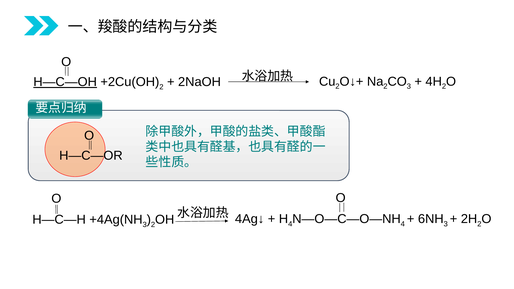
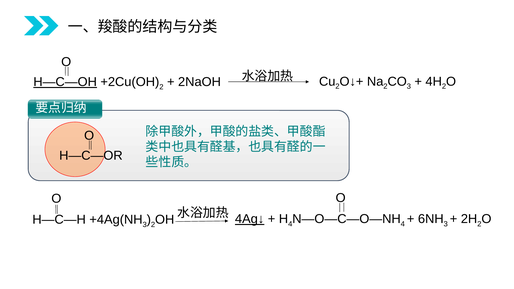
4Ag↓ underline: none -> present (250, 219)
